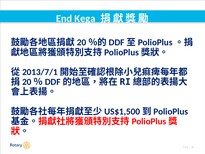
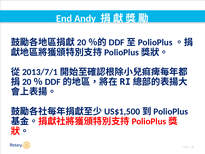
Kega: Kega -> Andy (85, 19)
